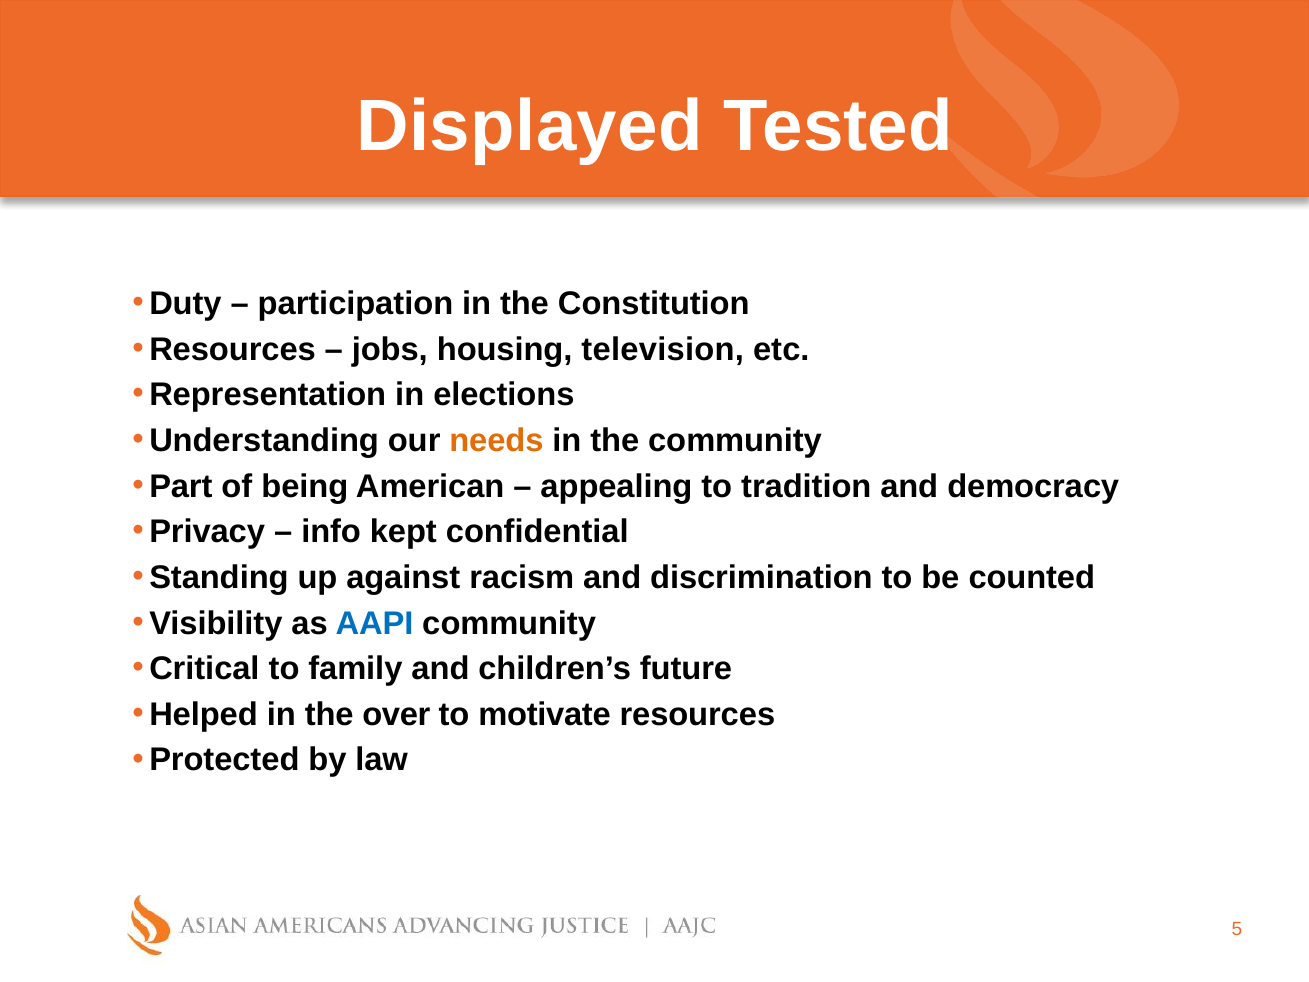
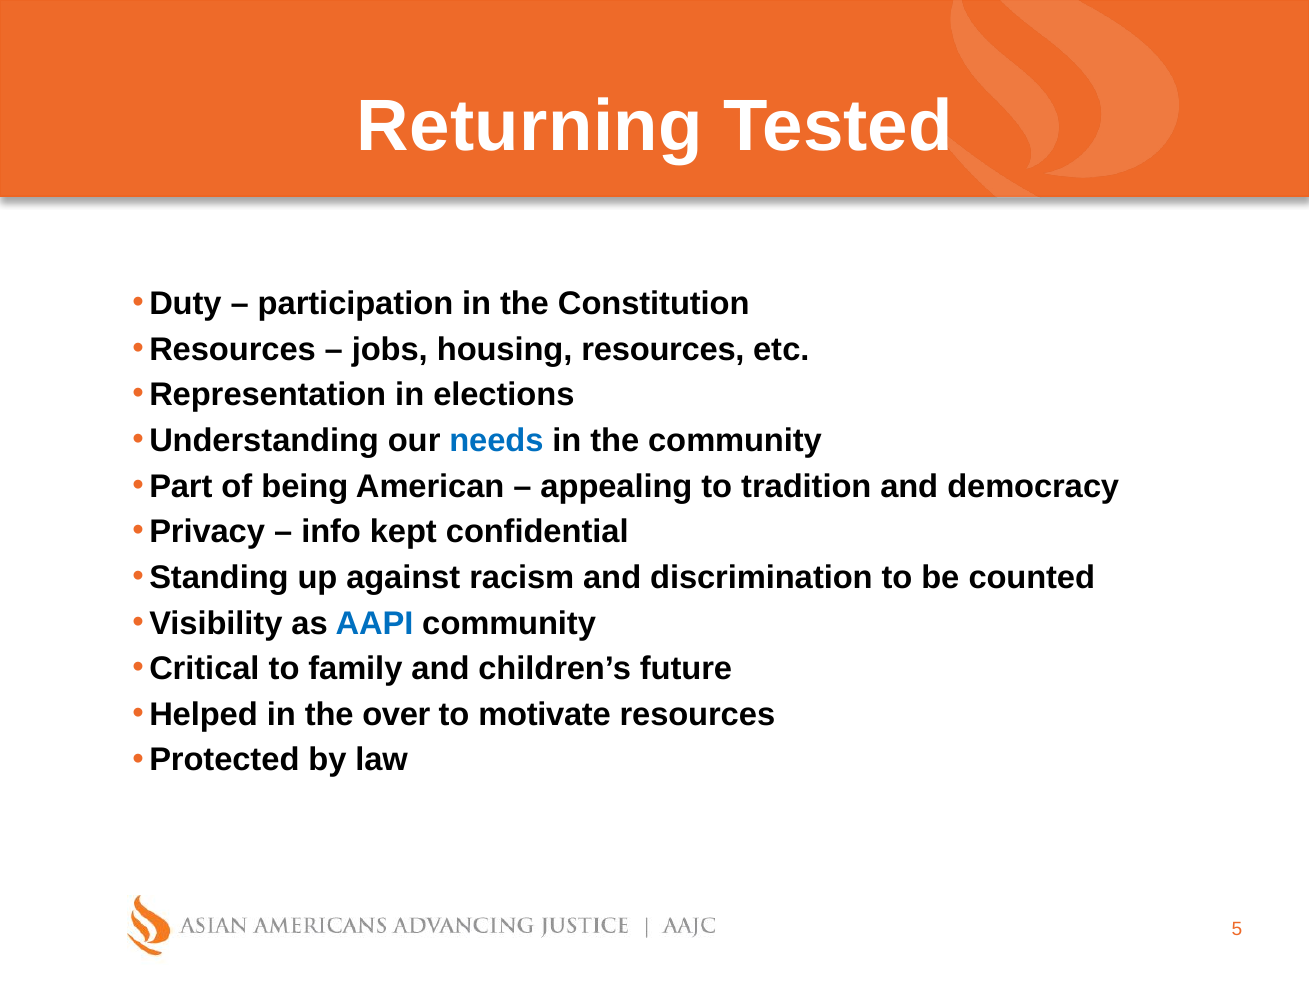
Displayed: Displayed -> Returning (530, 126)
housing television: television -> resources (663, 349)
needs colour: orange -> blue (496, 441)
